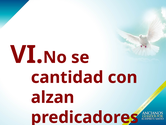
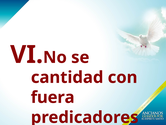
alzan: alzan -> fuera (53, 97)
